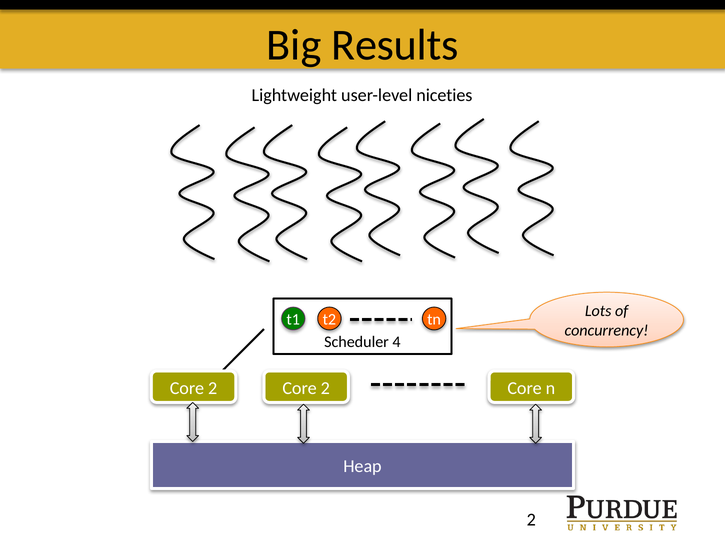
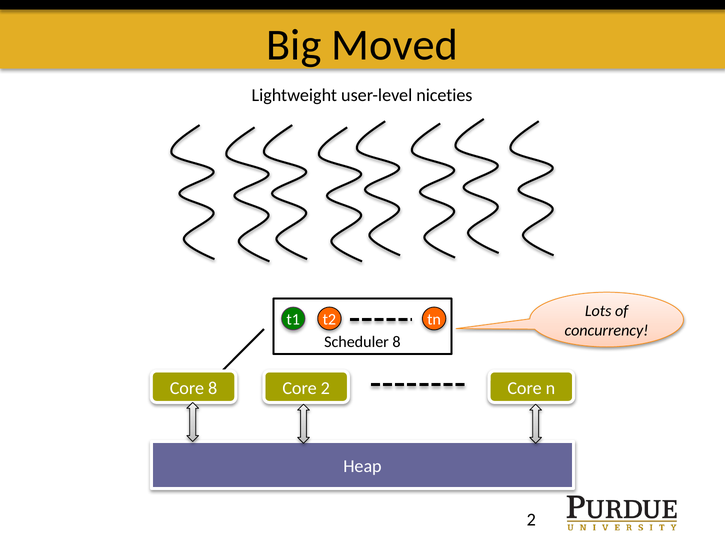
Results: Results -> Moved (395, 45)
Scheduler 4: 4 -> 8 (397, 342)
2: 2 -> 8 (213, 388)
